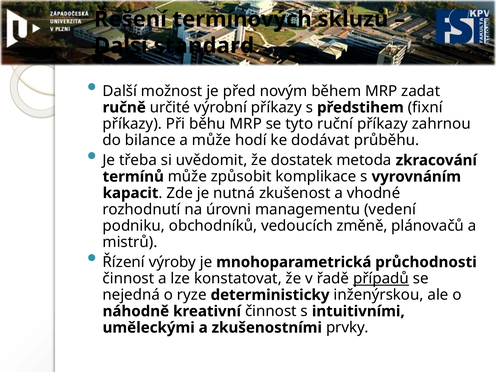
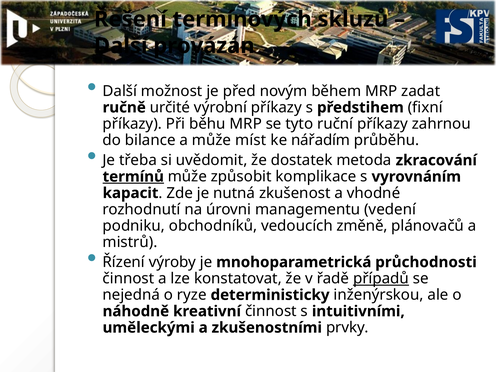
standard: standard -> provázán (204, 46)
hodí: hodí -> míst (251, 140)
dodávat: dodávat -> nářadím (321, 140)
termínů underline: none -> present (133, 177)
